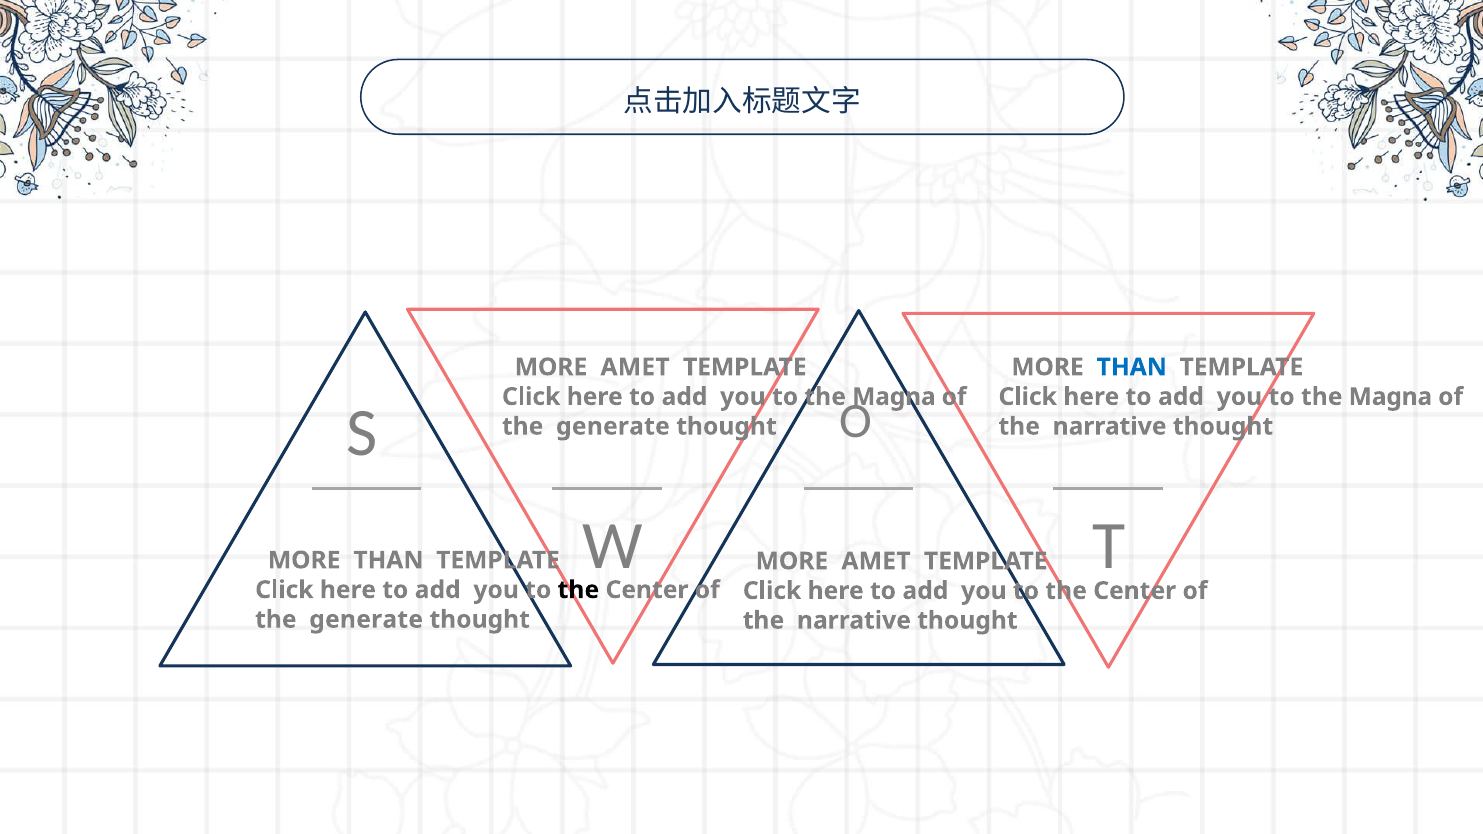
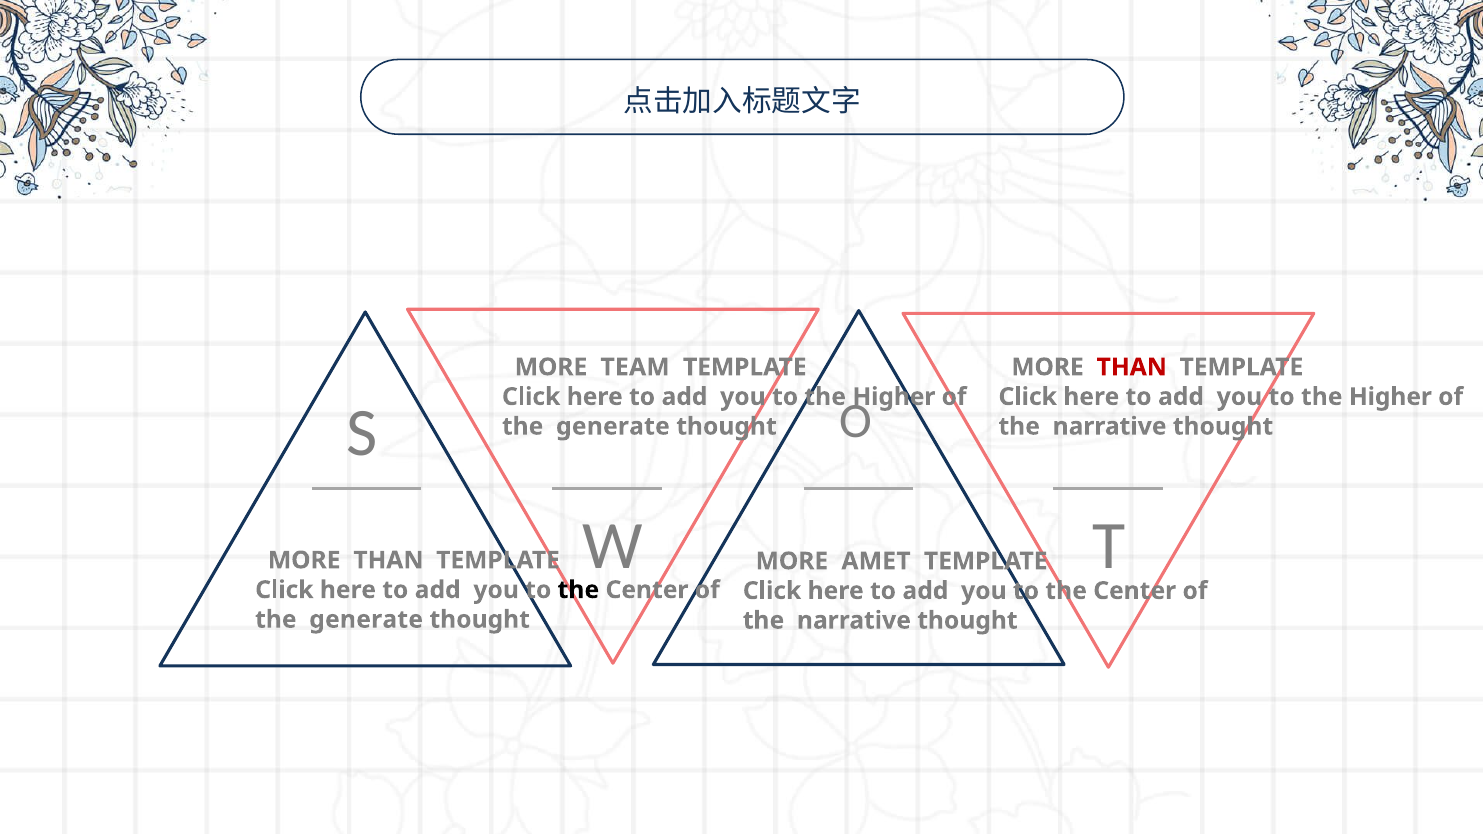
AMET: AMET -> TEAM (635, 367)
THAN colour: blue -> red (1132, 367)
Magna: Magna -> Higher (894, 397)
Magna: Magna -> Higher (1390, 397)
